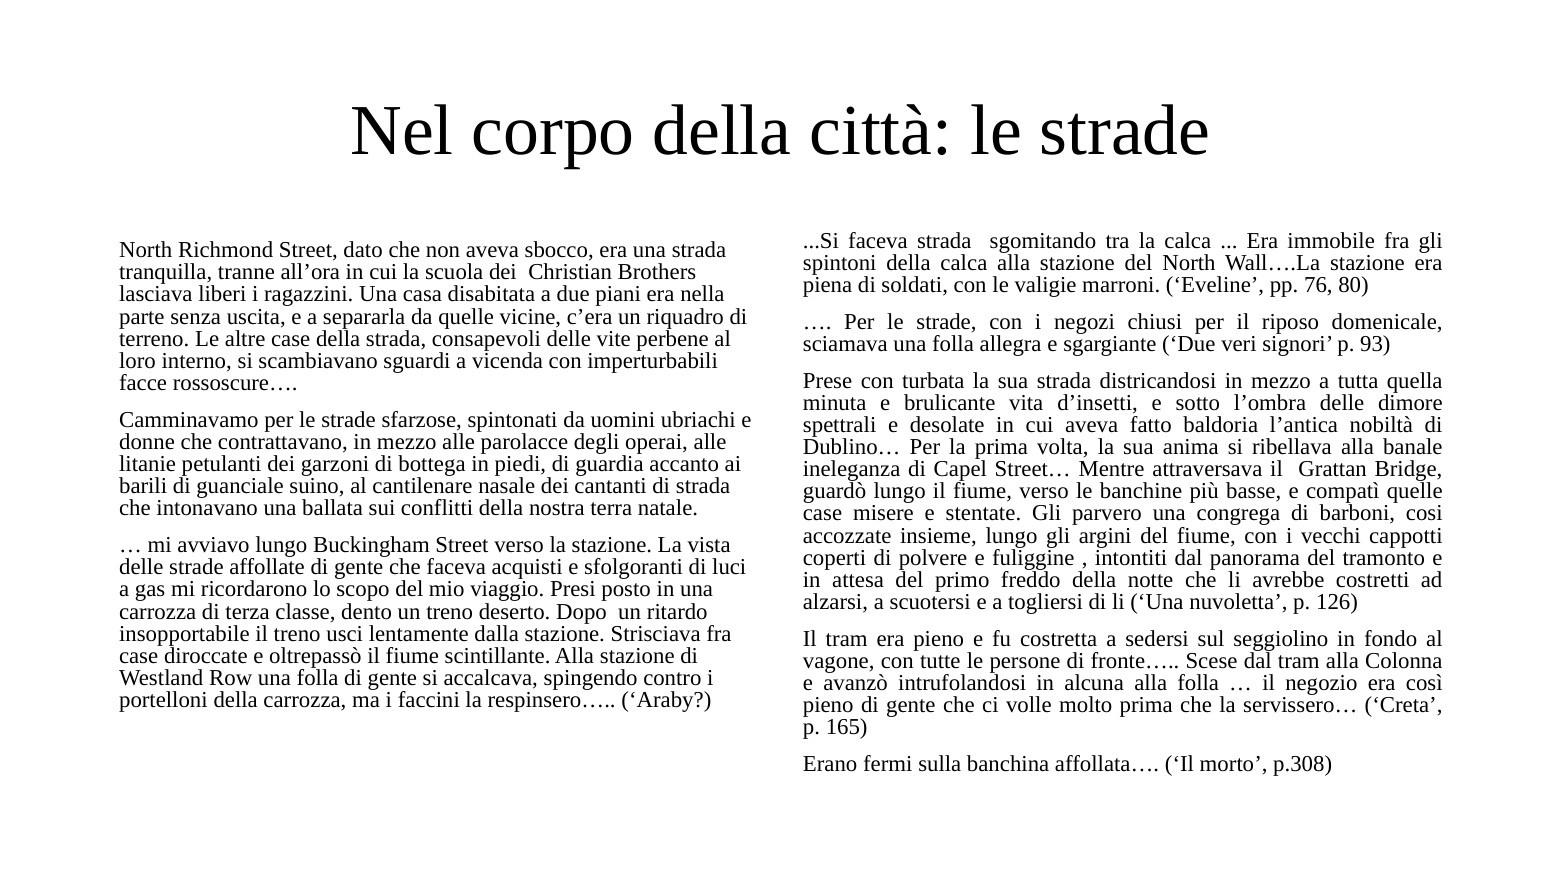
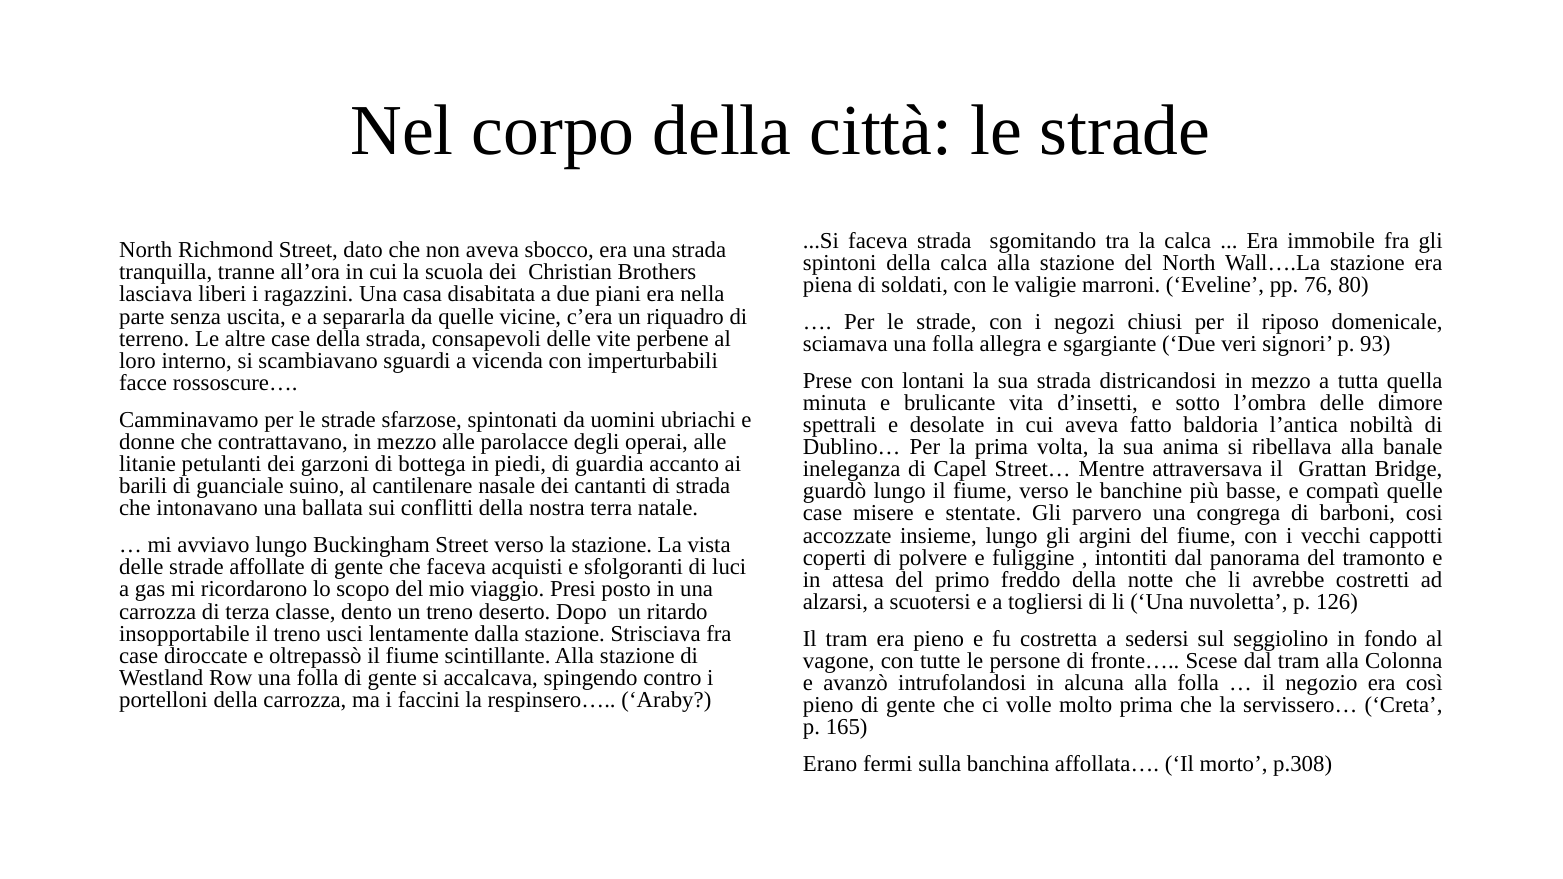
turbata: turbata -> lontani (933, 381)
